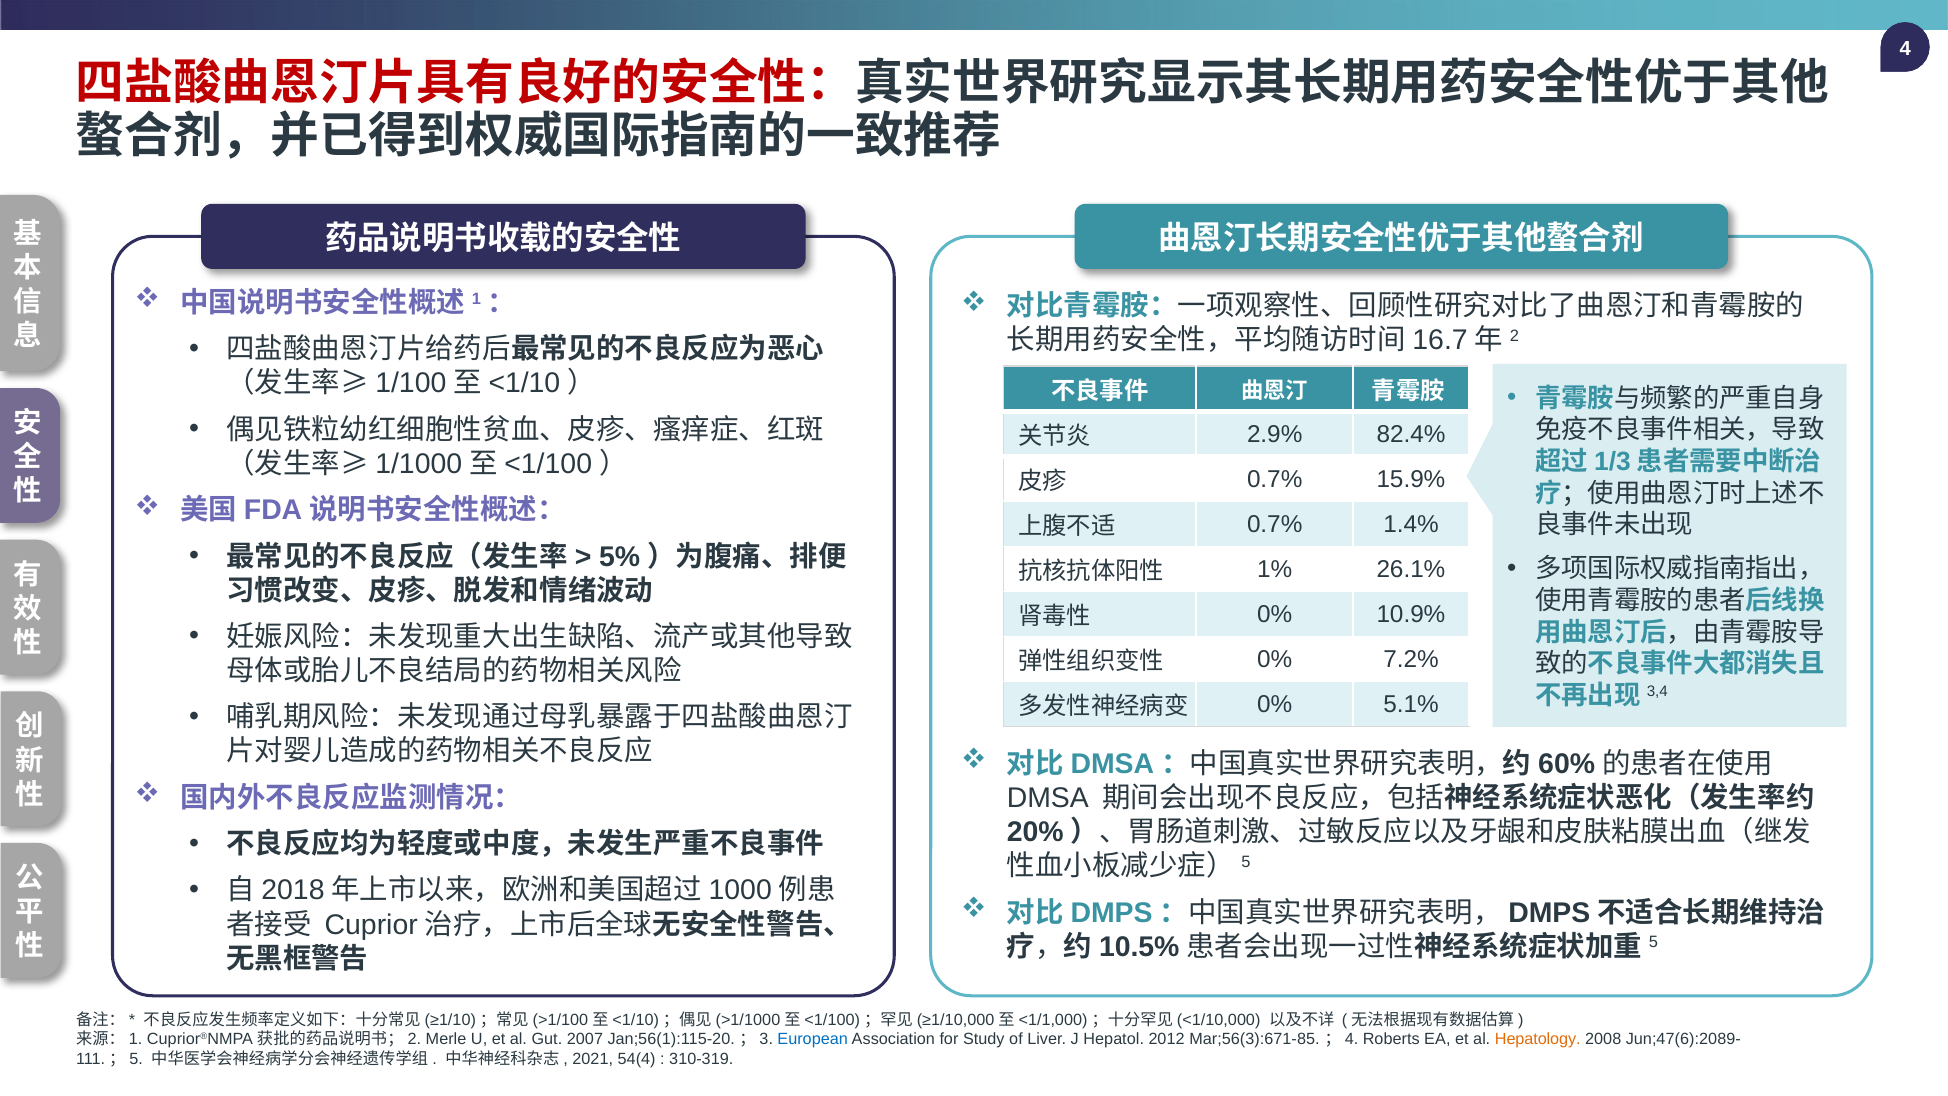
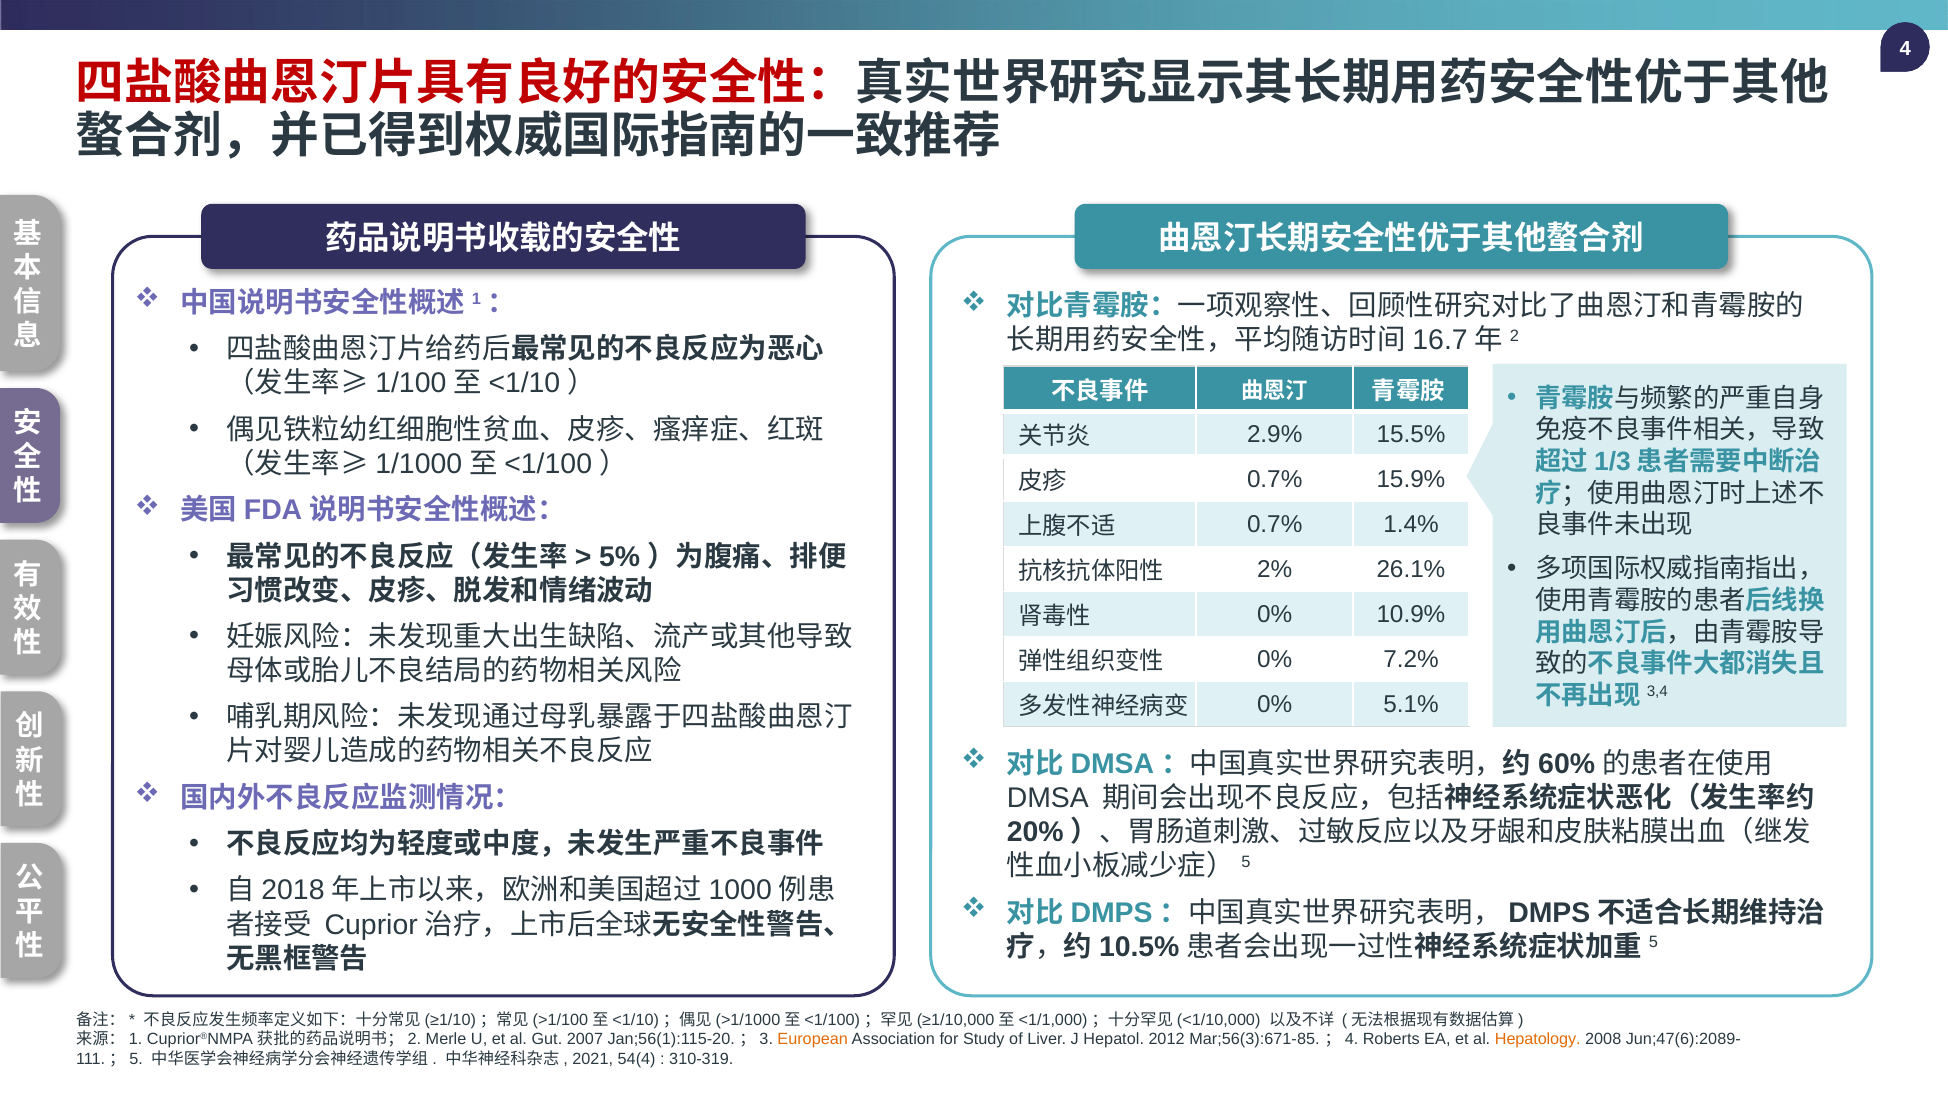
82.4%: 82.4% -> 15.5% (1411, 434)
1%: 1% -> 2% (1275, 569)
European colour: blue -> orange (813, 1039)
